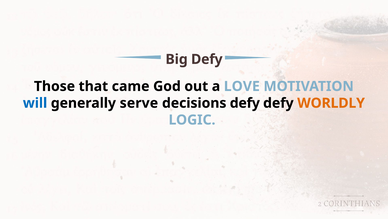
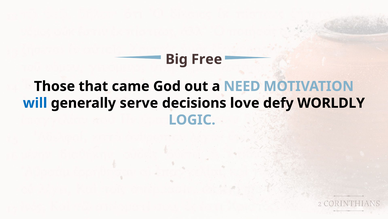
Big Defy: Defy -> Free (207, 59)
LOVE: LOVE -> NEED (242, 86)
decisions defy: defy -> love (245, 103)
WORLDLY colour: orange -> black (331, 103)
